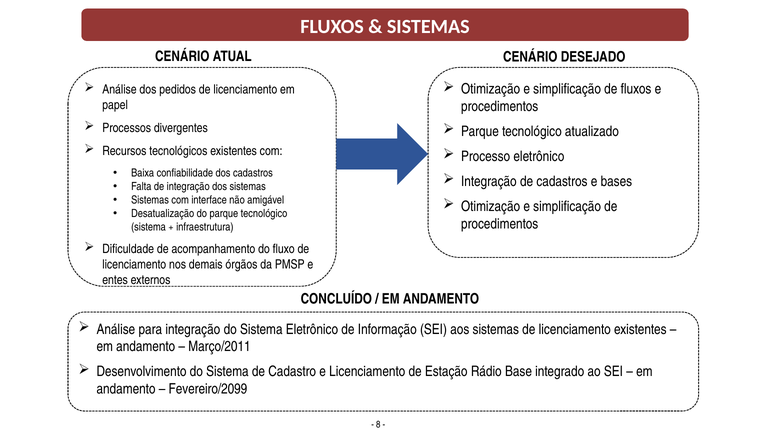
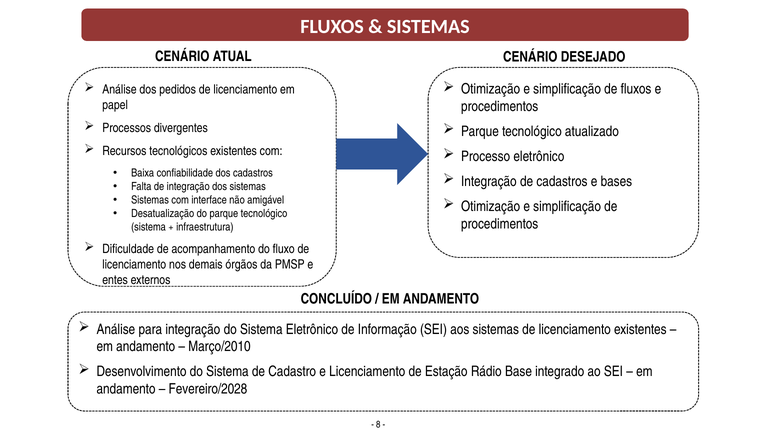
Março/2011: Março/2011 -> Março/2010 (220, 346)
Fevereiro/2099: Fevereiro/2099 -> Fevereiro/2028 (208, 389)
